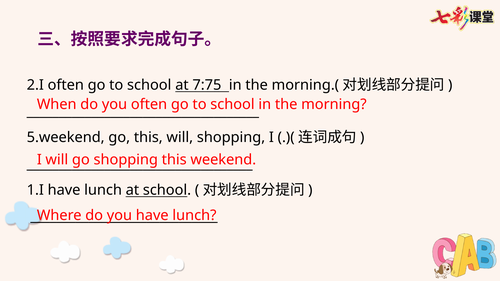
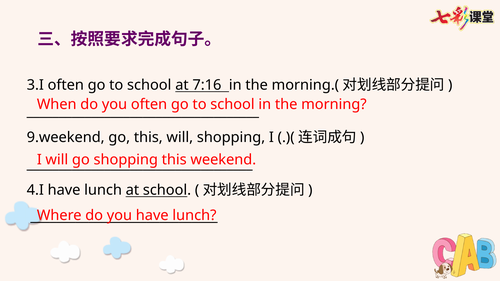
2.I: 2.I -> 3.I (35, 85)
7:75: 7:75 -> 7:16 (207, 85)
5.weekend: 5.weekend -> 9.weekend (66, 138)
1.I: 1.I -> 4.I (35, 190)
